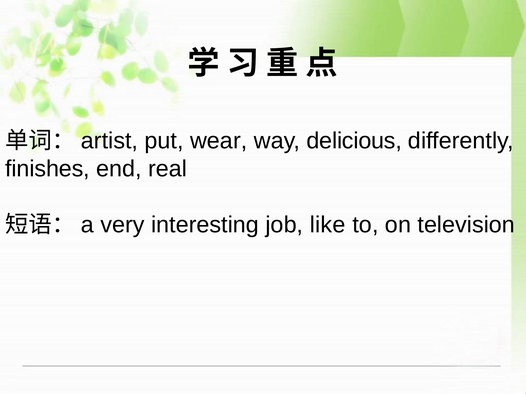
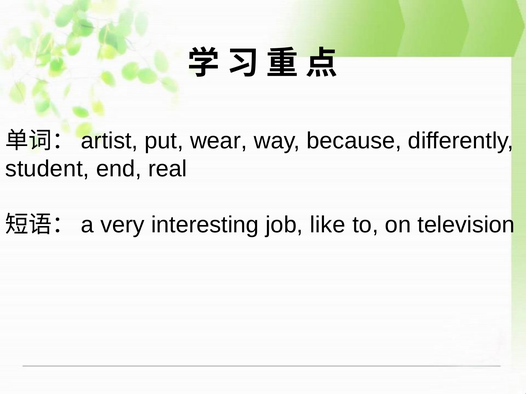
delicious: delicious -> because (354, 141)
finishes: finishes -> student (47, 169)
